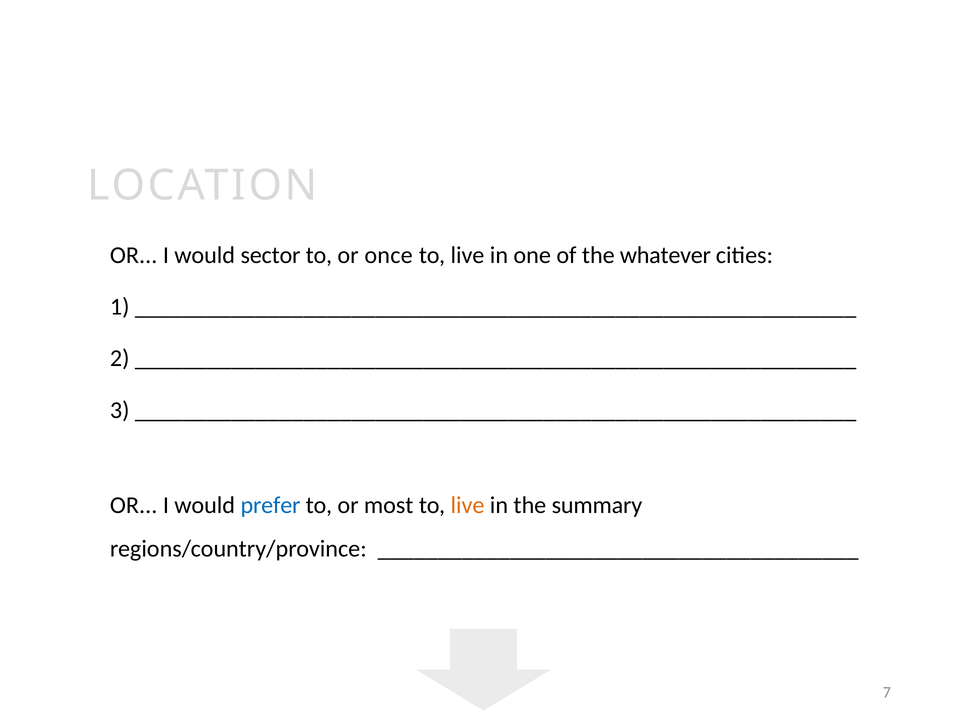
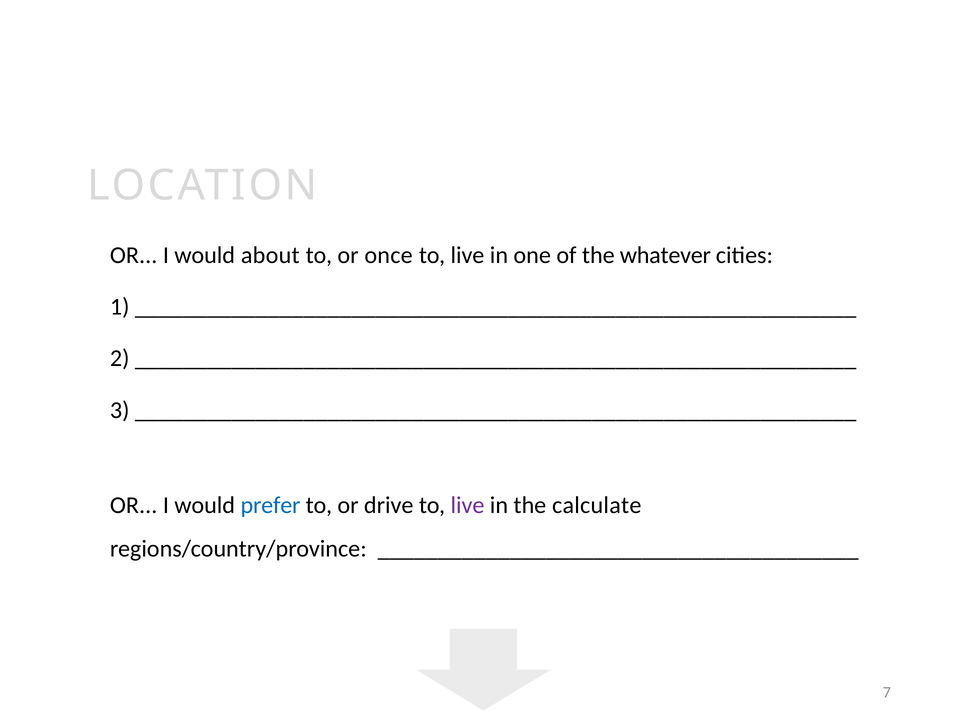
sector: sector -> about (270, 255)
most: most -> drive (389, 505)
live colour: orange -> purple (468, 505)
summary: summary -> calculate (597, 505)
